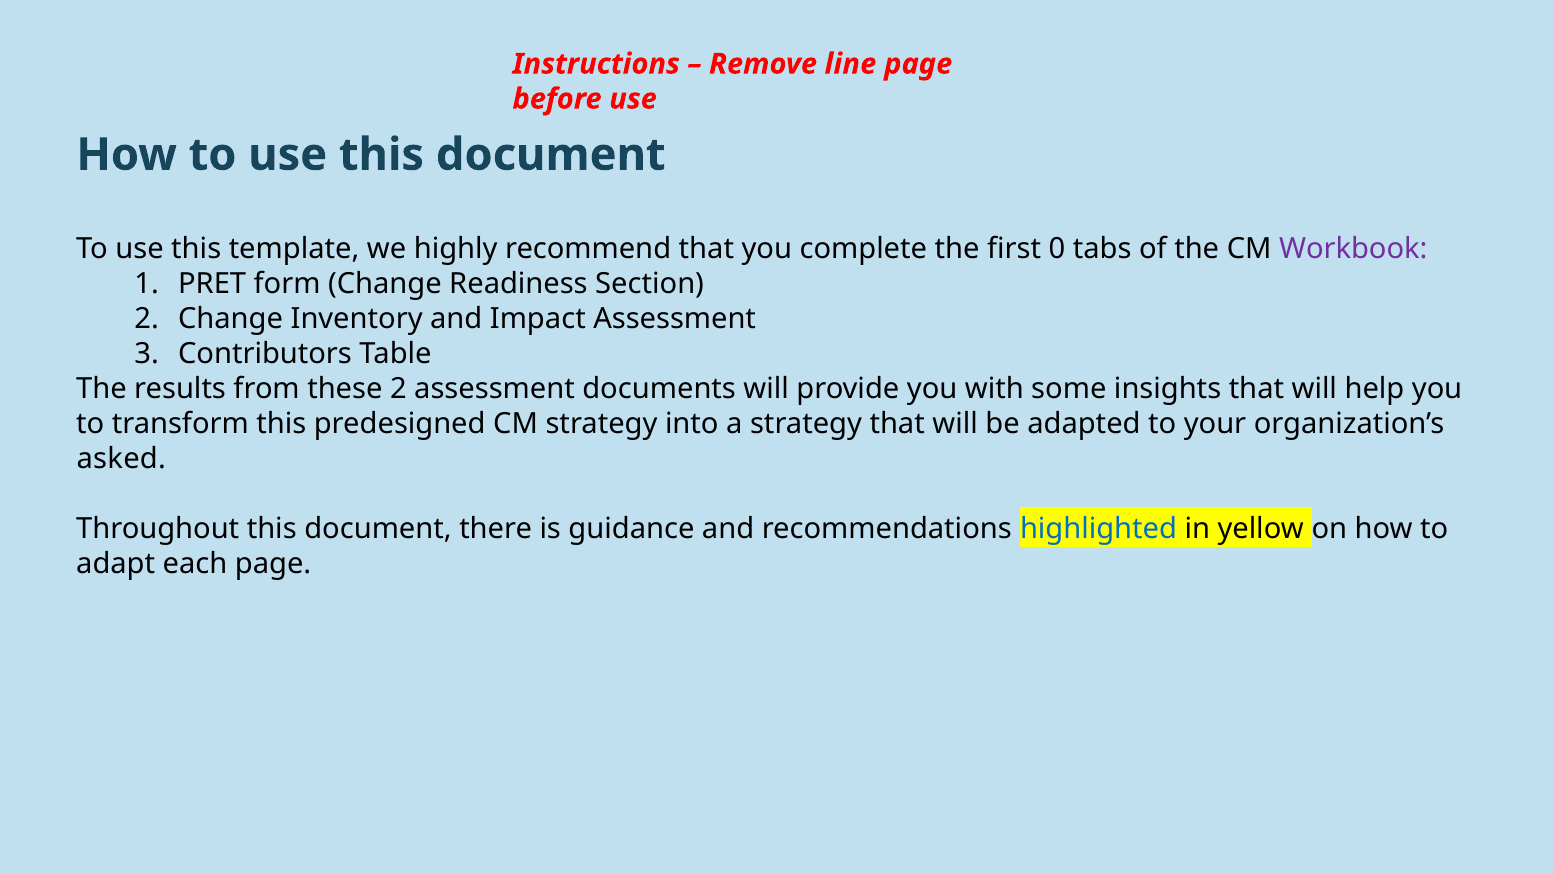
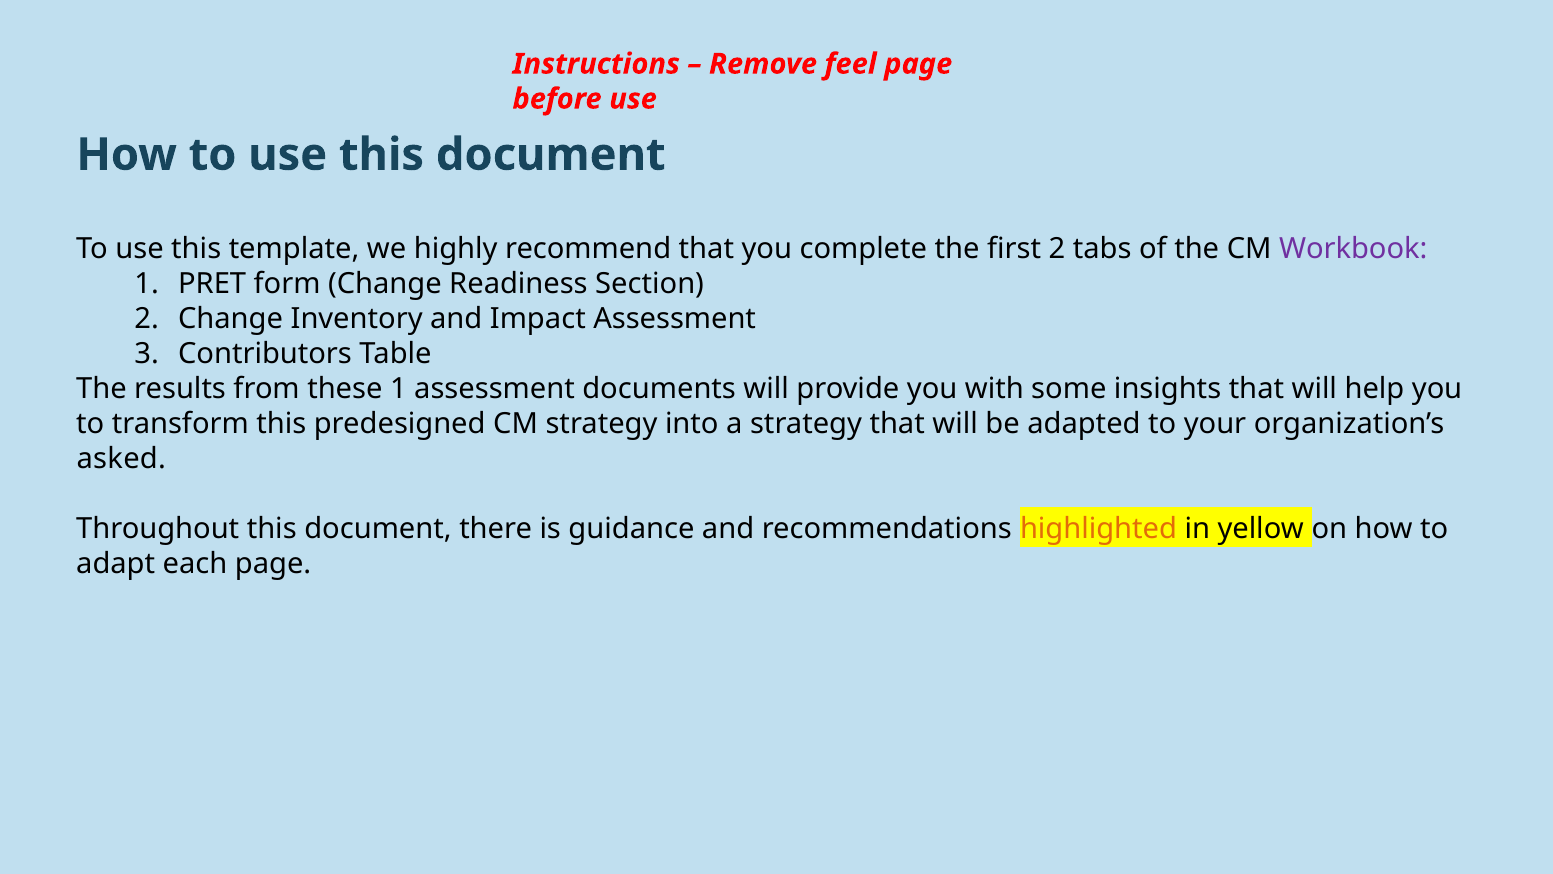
line: line -> feel (851, 64)
first 0: 0 -> 2 (1057, 249)
these 2: 2 -> 1 (398, 388)
highlighted colour: blue -> orange (1099, 528)
